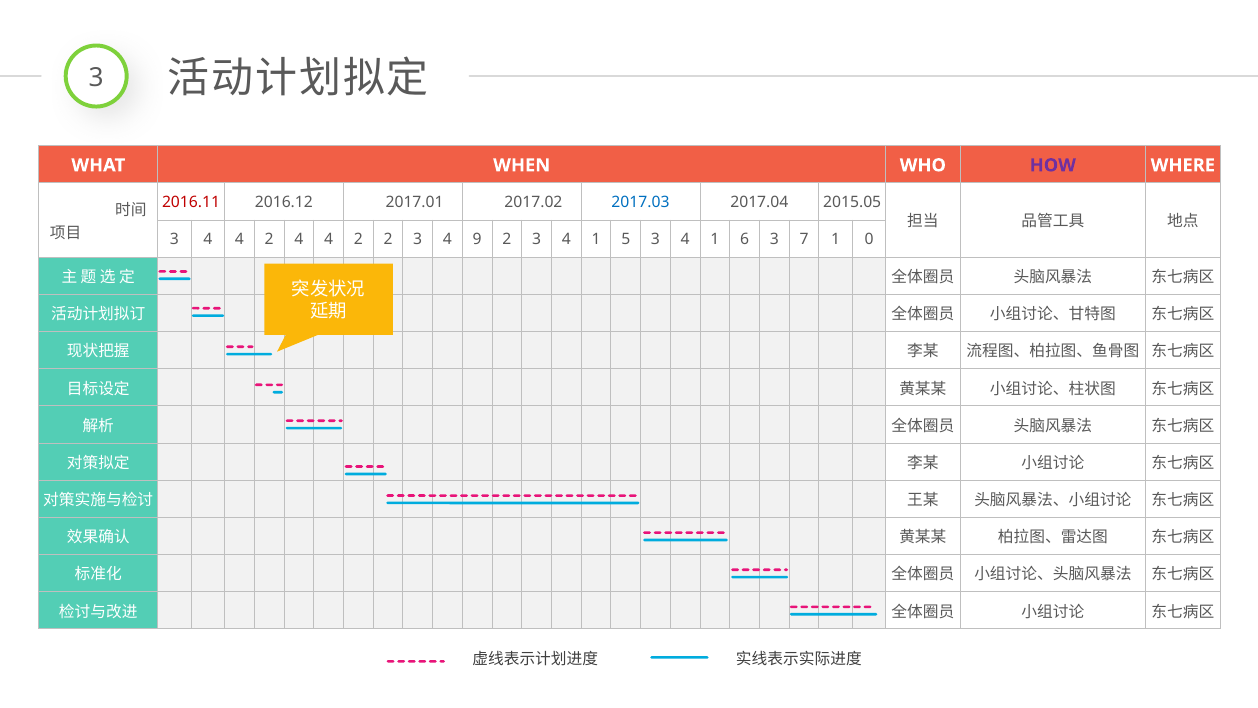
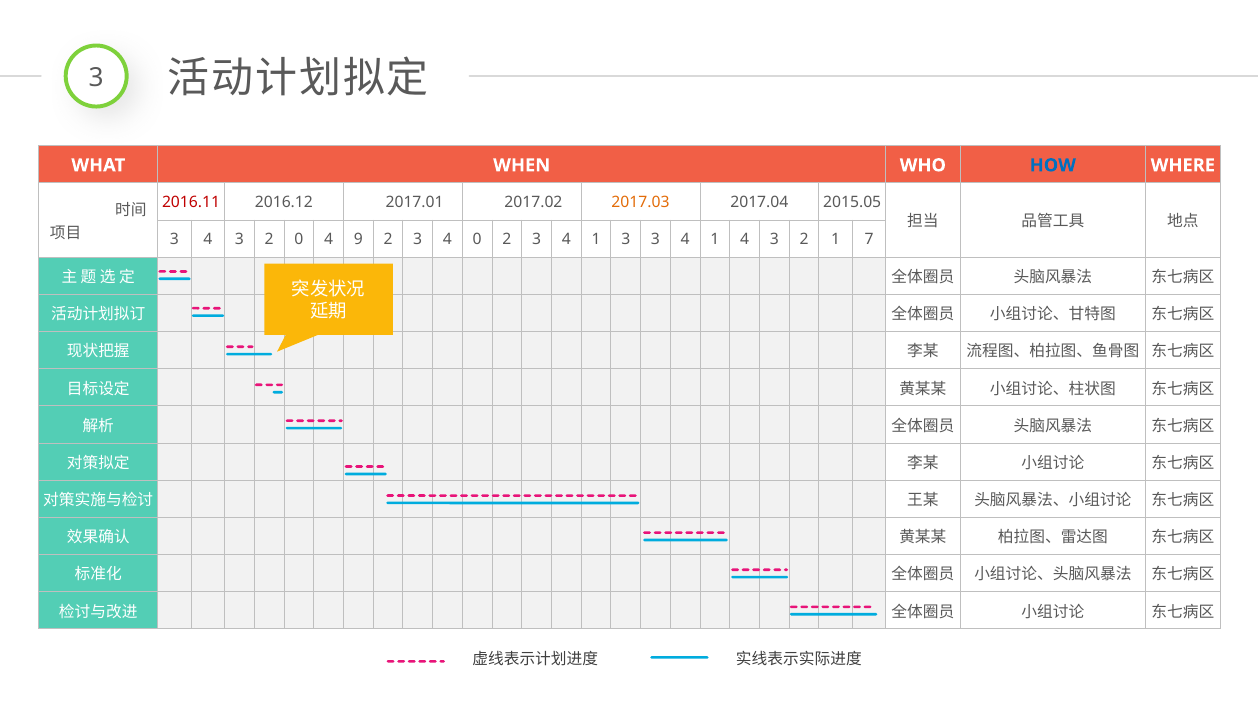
HOW colour: purple -> blue (1053, 165)
2017.03 colour: blue -> orange (640, 202)
3 4 4: 4 -> 3 (239, 239)
2 4: 4 -> 0 (299, 239)
2: 2 -> 9 (358, 239)
4 9: 9 -> 0 (477, 239)
1 5: 5 -> 3 (626, 239)
1 6: 6 -> 4 (745, 239)
7: 7 -> 2 (804, 239)
0: 0 -> 7 (869, 239)
